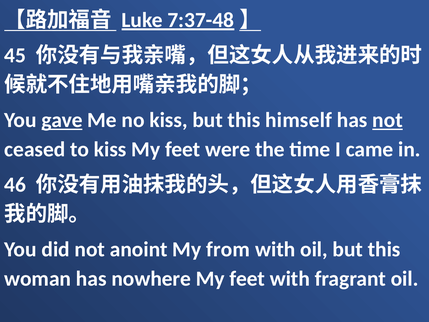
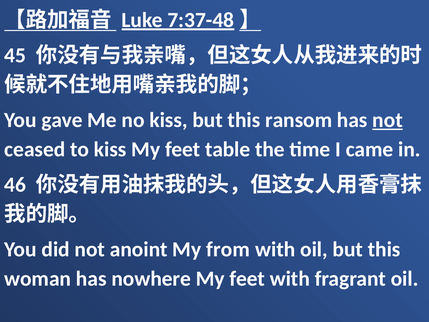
gave underline: present -> none (62, 120)
himself: himself -> ransom (299, 120)
were: were -> table (228, 149)
